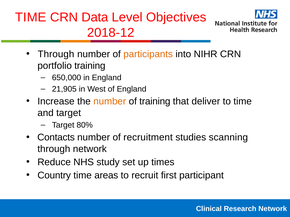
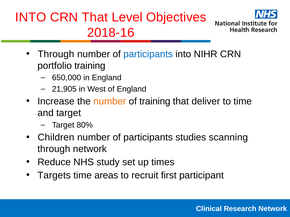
TIME: TIME -> INTO (31, 17)
CRN Data: Data -> That (95, 17)
2018-12: 2018-12 -> 2018-16 (111, 33)
participants colour: orange -> blue (148, 54)
Contacts: Contacts -> Children (56, 138)
recruitment: recruitment -> participants (148, 138)
Country: Country -> Targets (54, 176)
